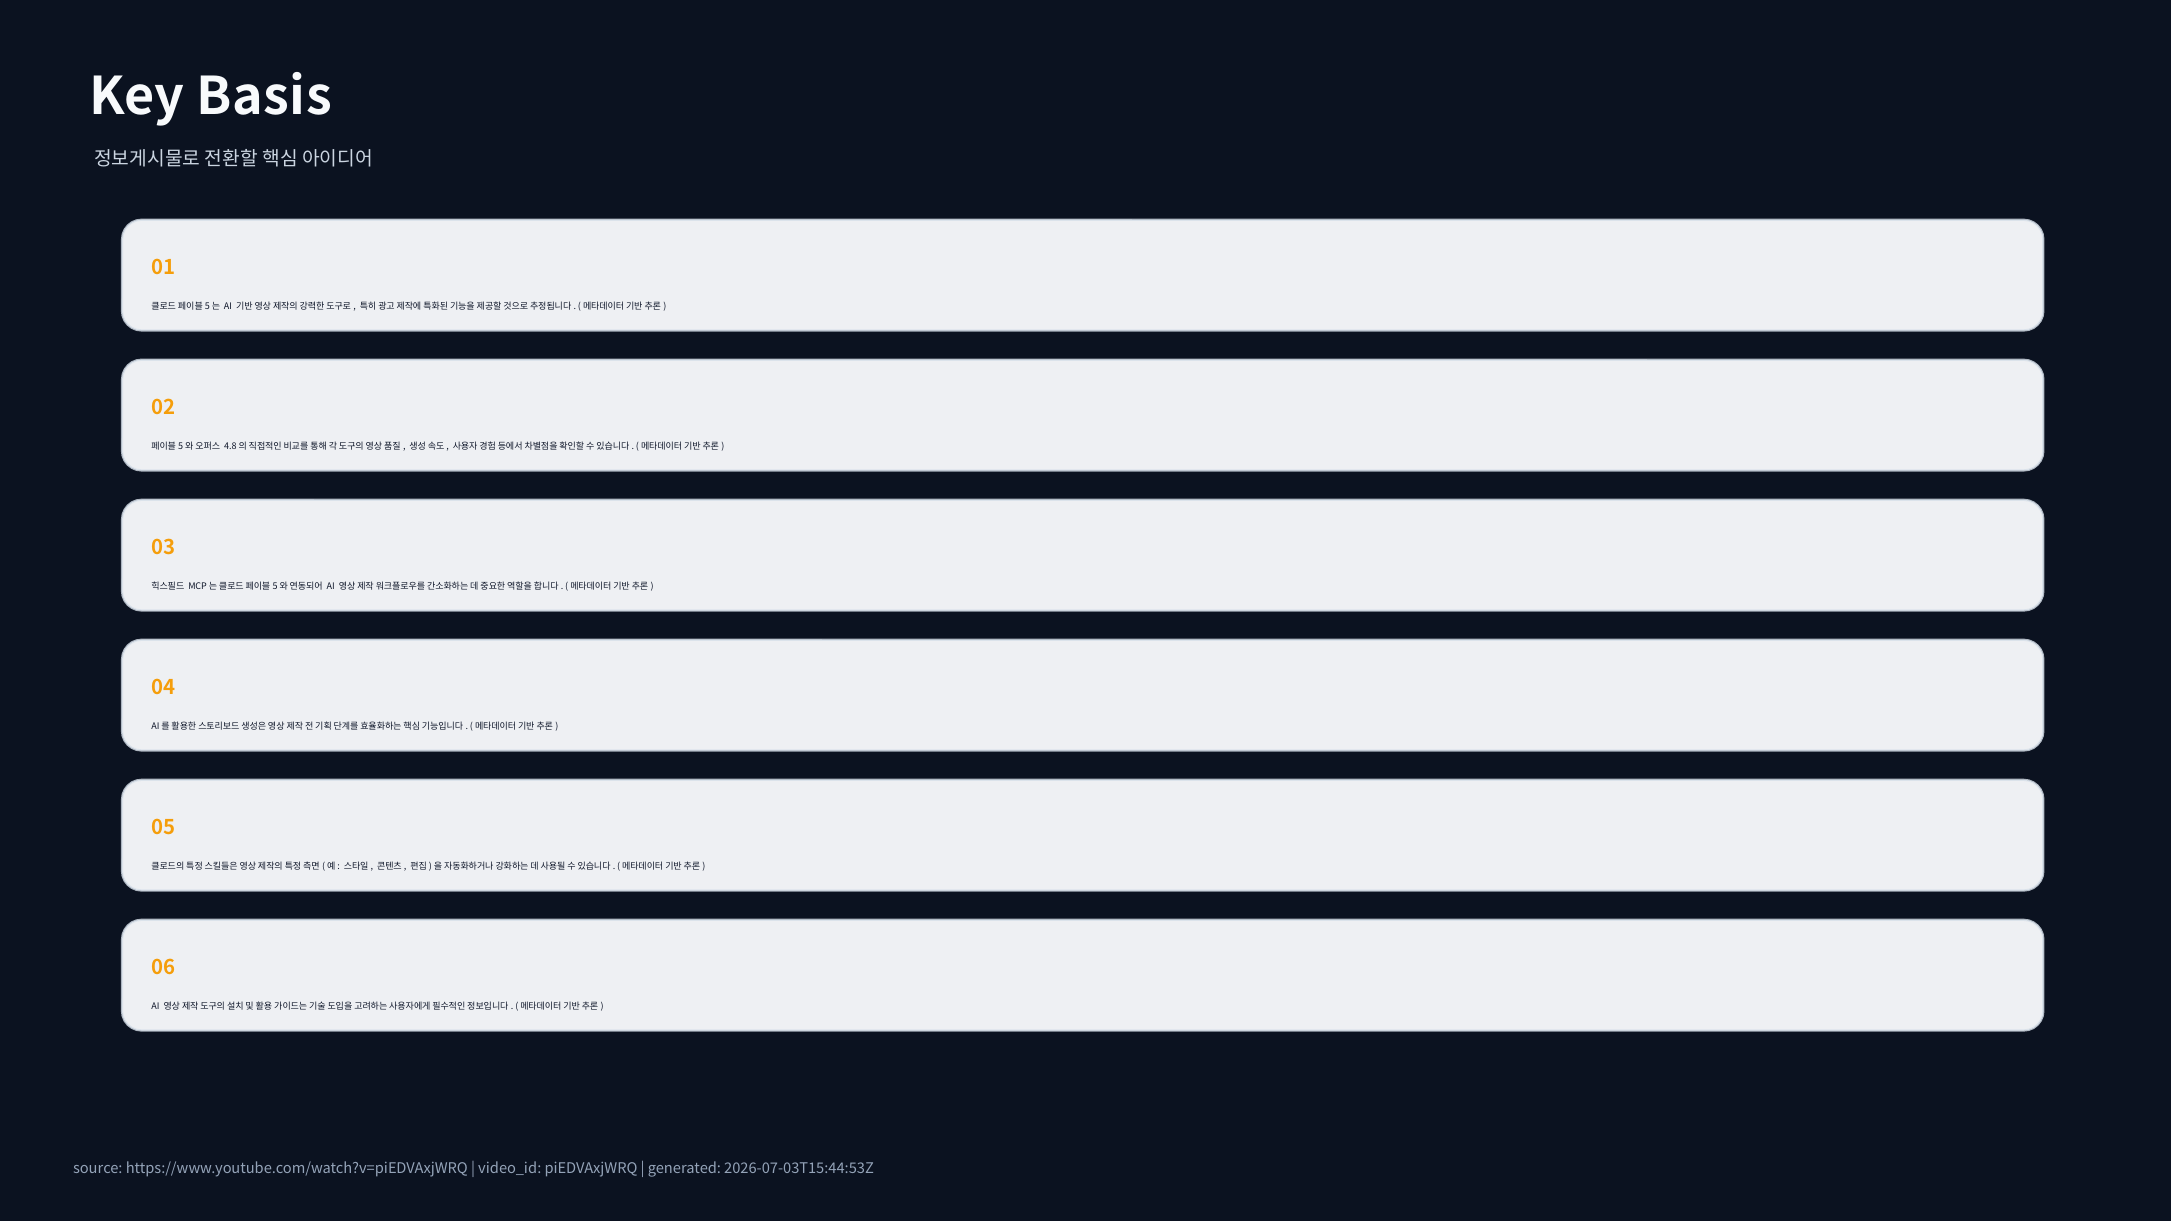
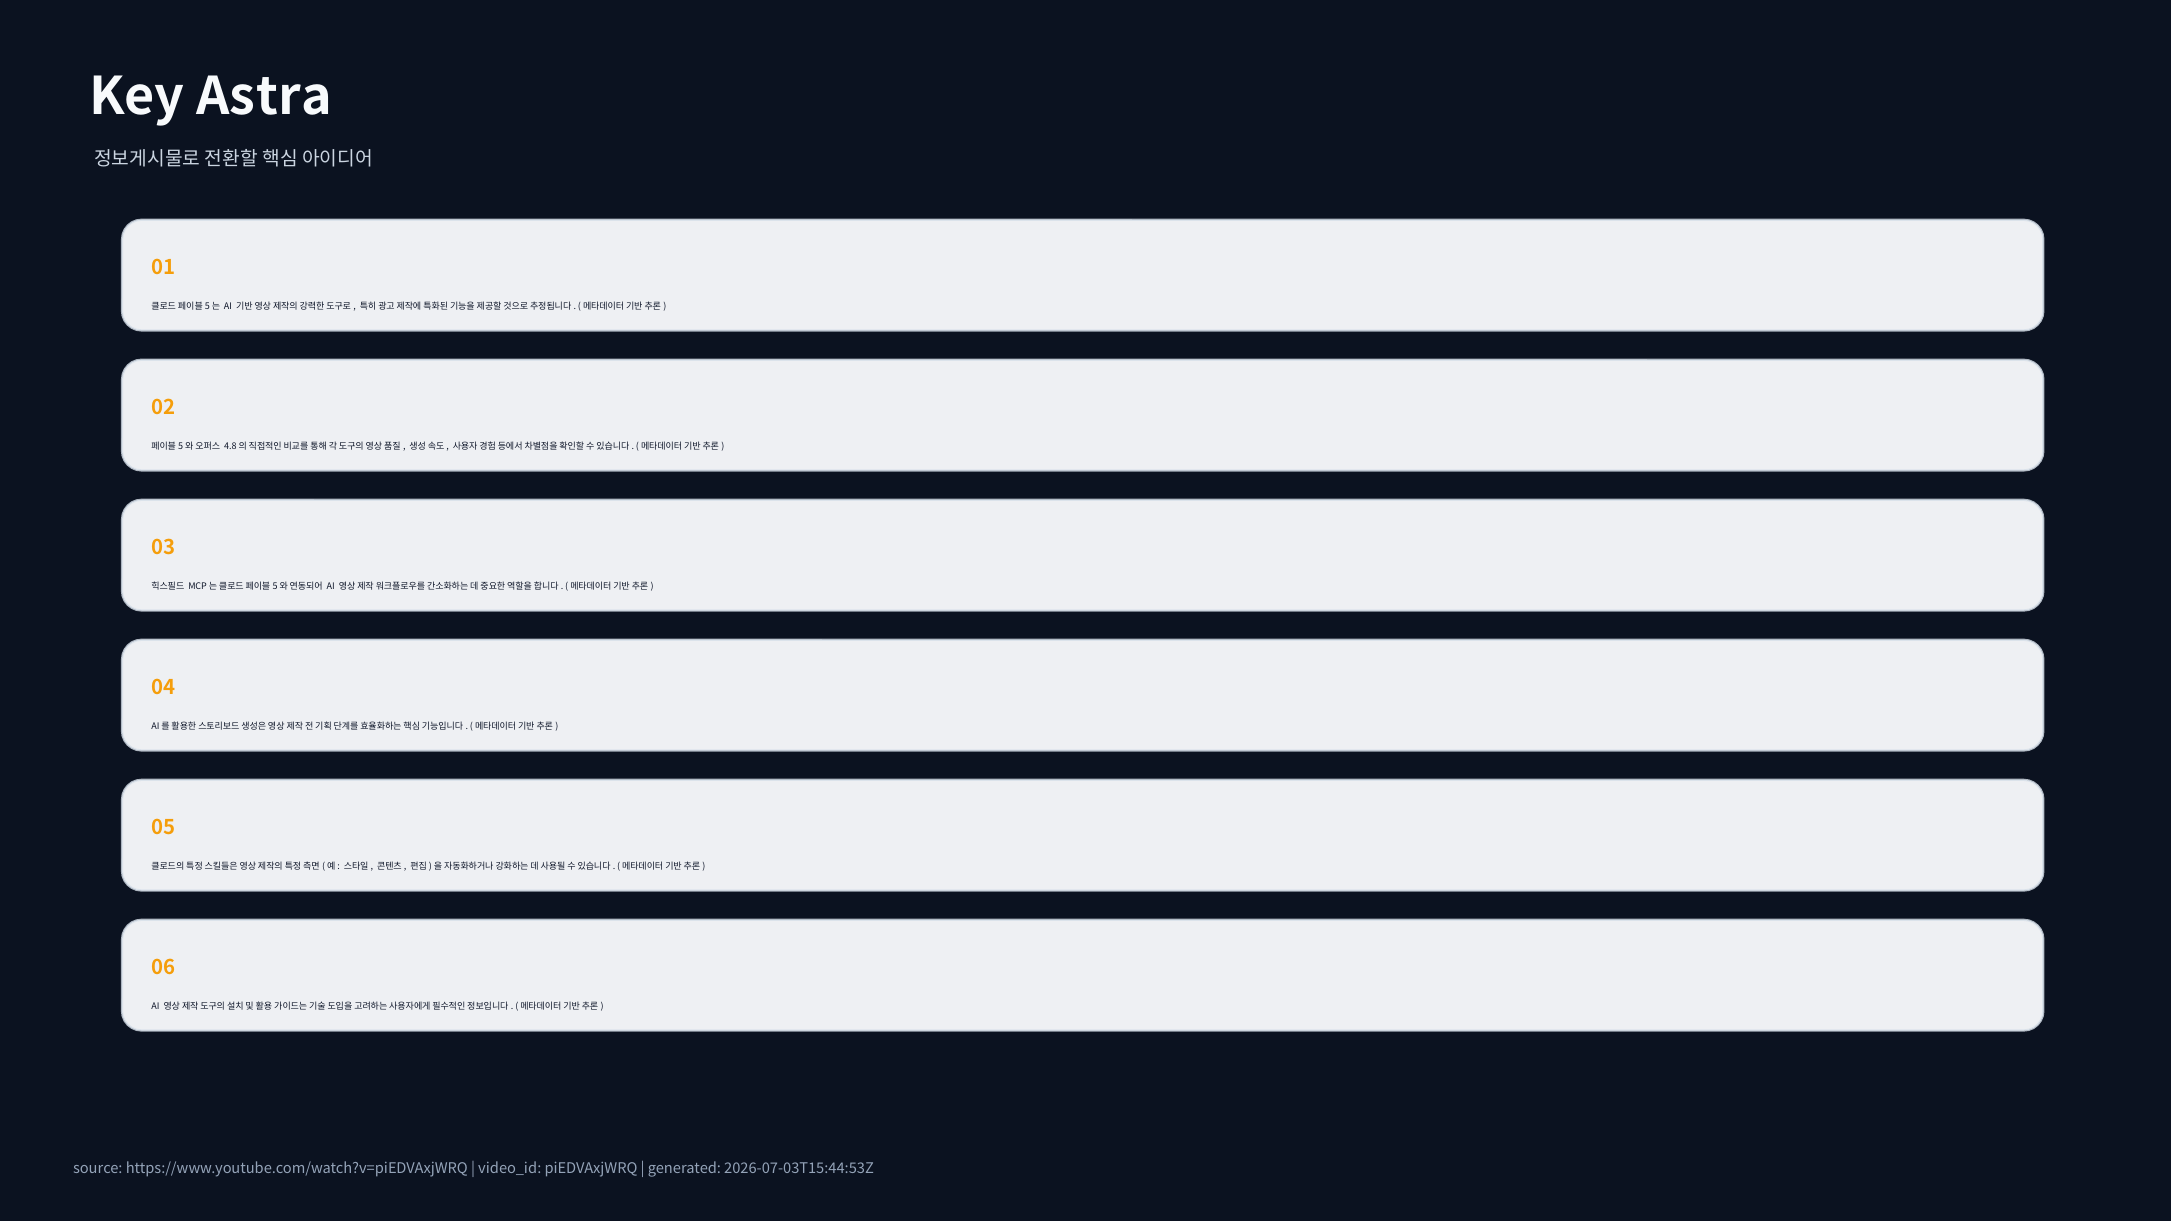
Basis: Basis -> Astra (264, 97)
